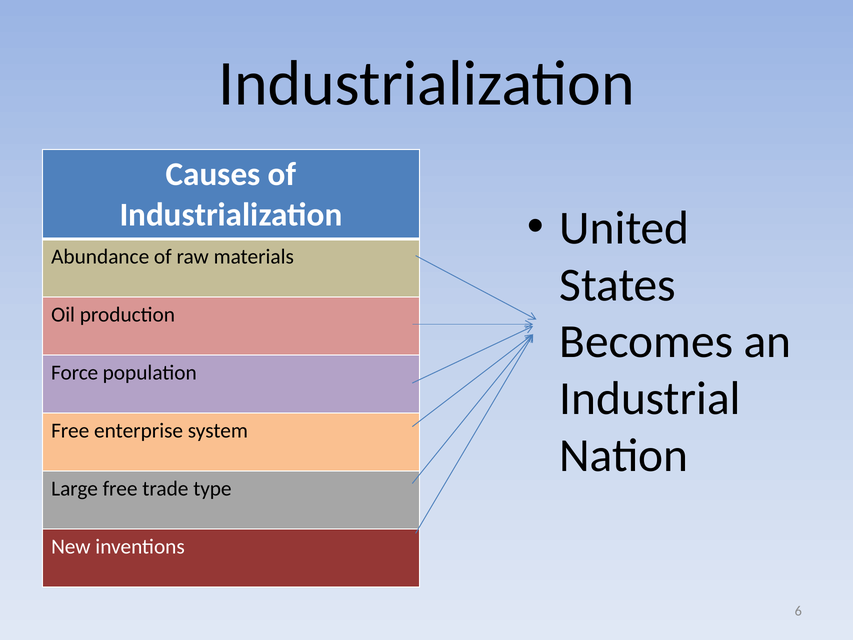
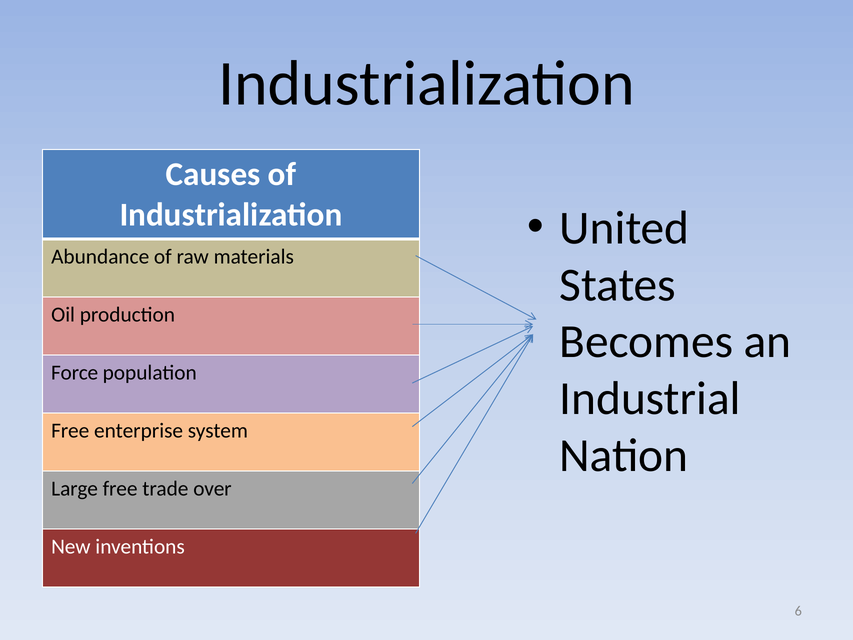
type: type -> over (212, 488)
